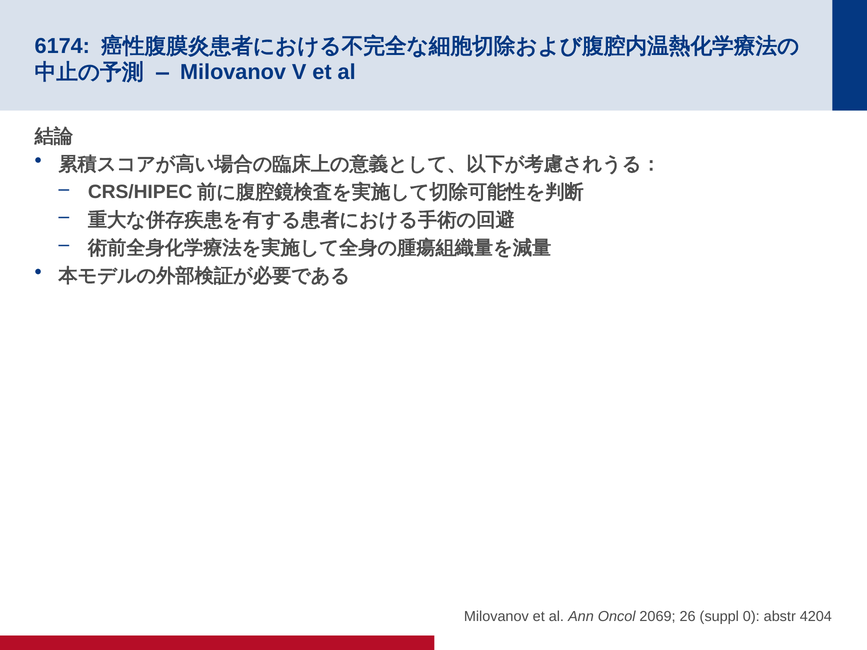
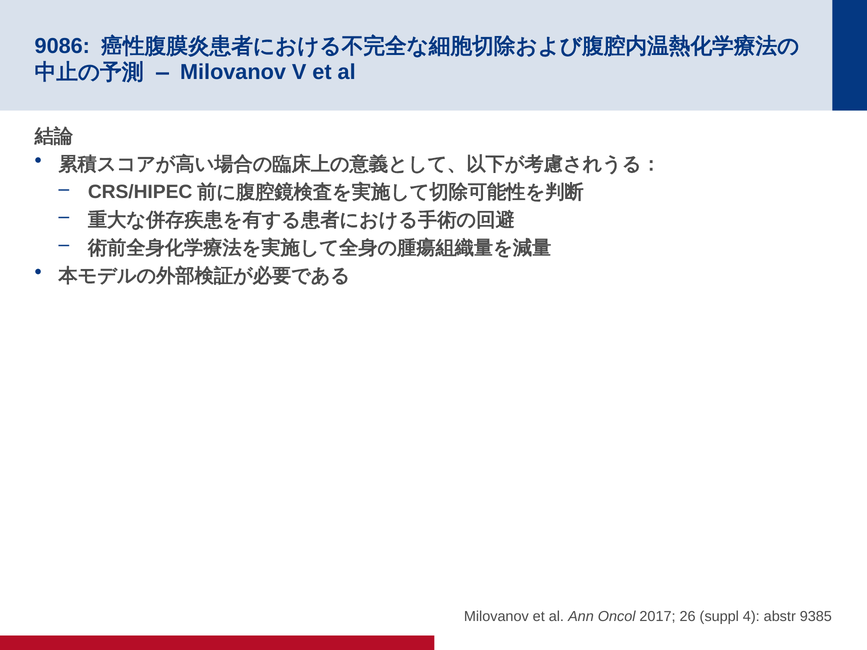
6174: 6174 -> 9086 (62, 46)
2069: 2069 -> 2017 (658, 617)
0: 0 -> 4 (751, 617)
4204: 4204 -> 9385 (816, 617)
